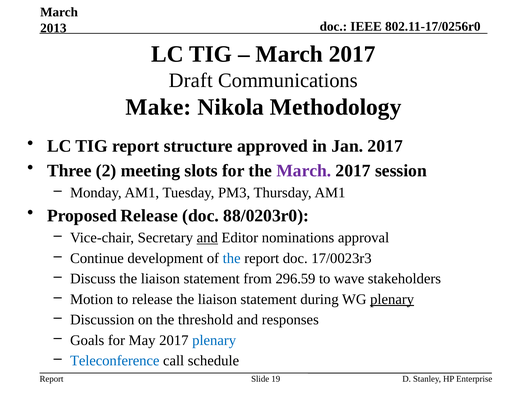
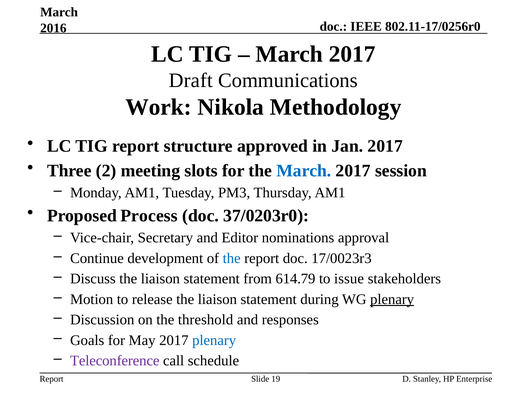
2013: 2013 -> 2016 (53, 28)
Make: Make -> Work (159, 107)
March colour: purple -> blue (304, 171)
Proposed Release: Release -> Process (149, 216)
88/0203r0: 88/0203r0 -> 37/0203r0 (266, 216)
and underline: present -> none (207, 238)
296.59: 296.59 -> 614.79 (295, 279)
wave: wave -> issue (349, 279)
Teleconference colour: blue -> purple (115, 361)
